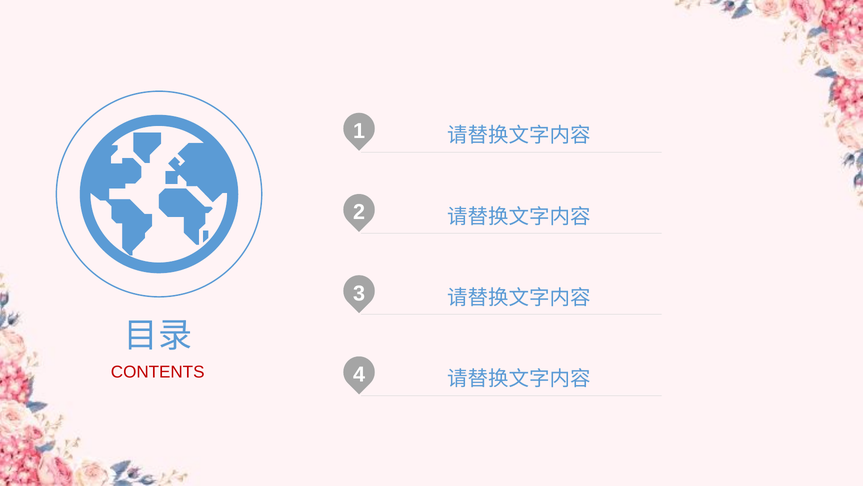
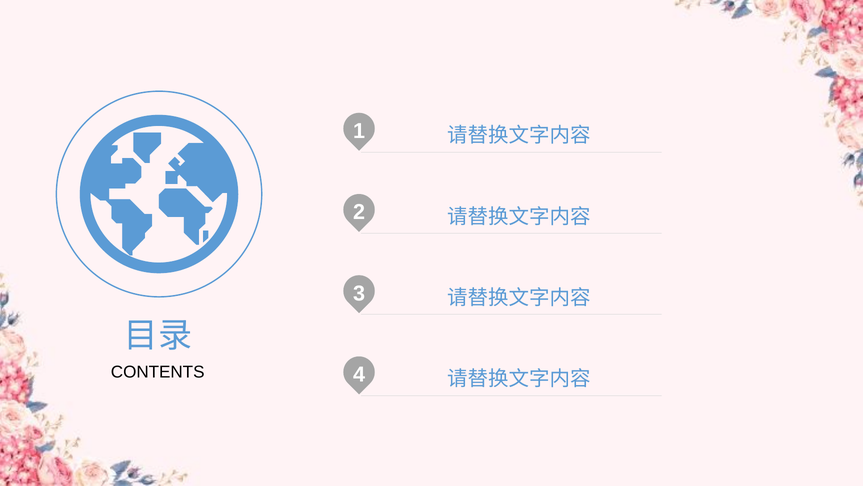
CONTENTS colour: red -> black (158, 372)
